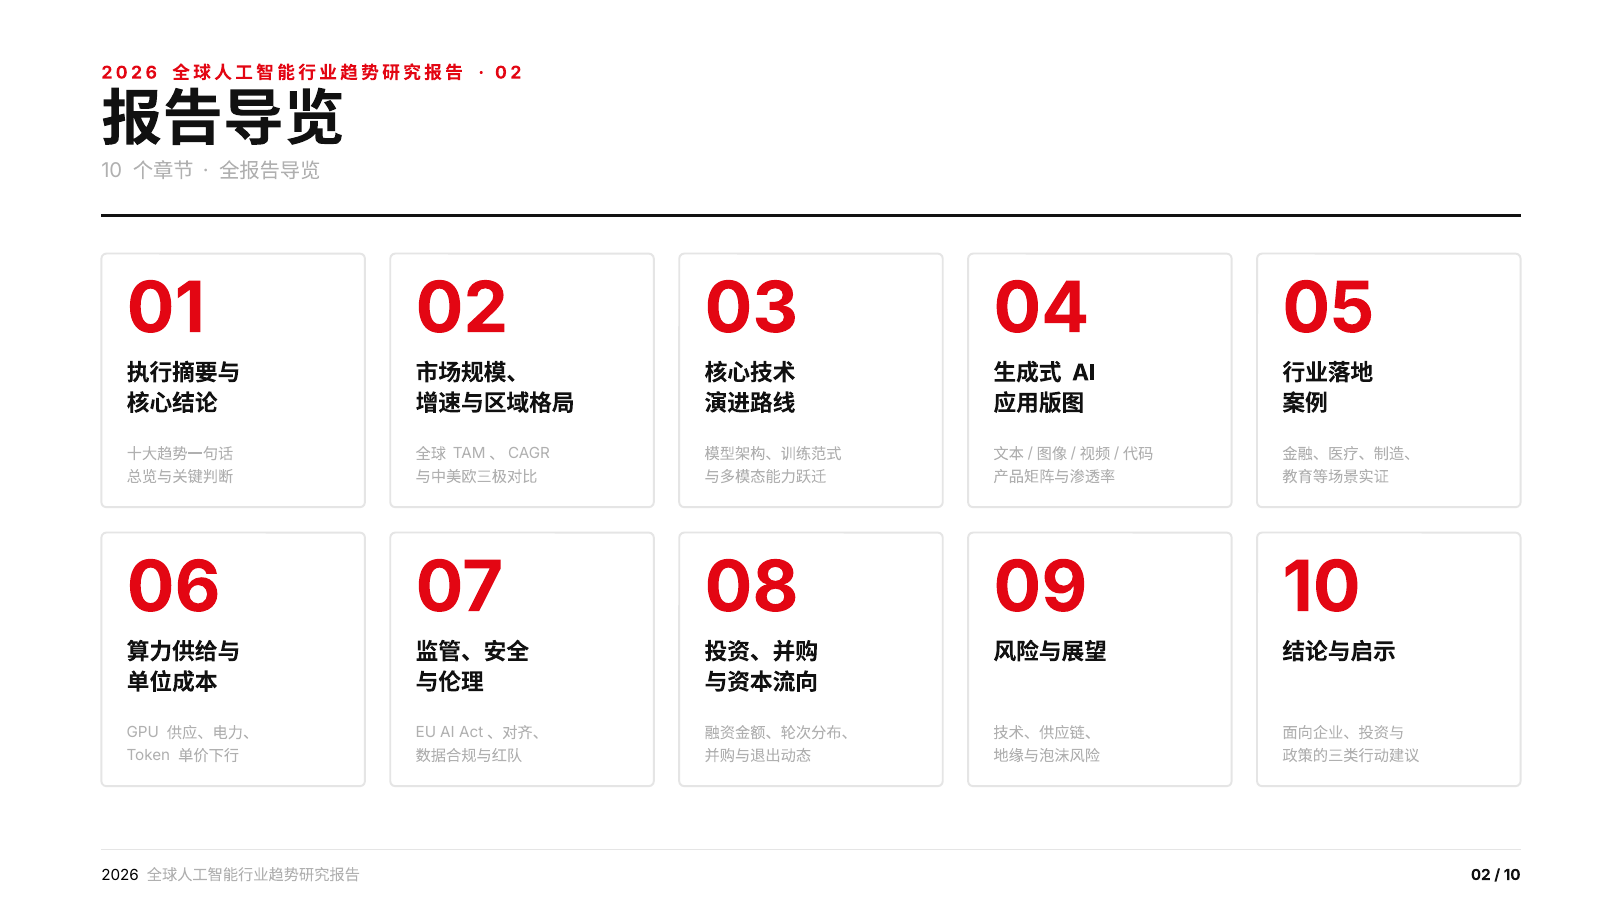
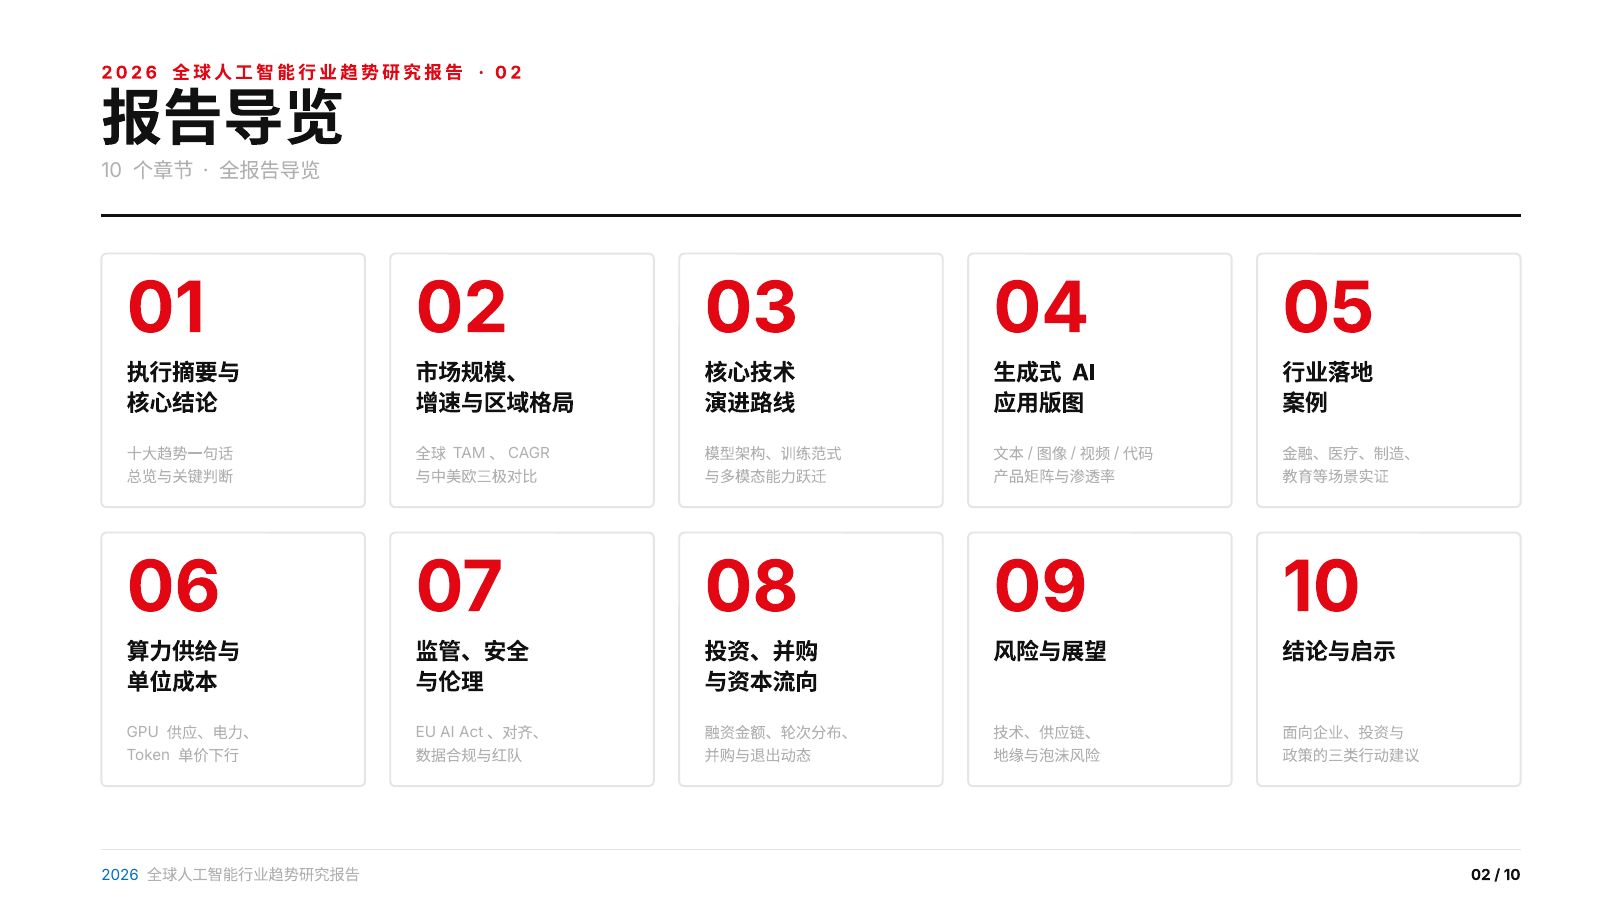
2026 colour: black -> blue (120, 874)
